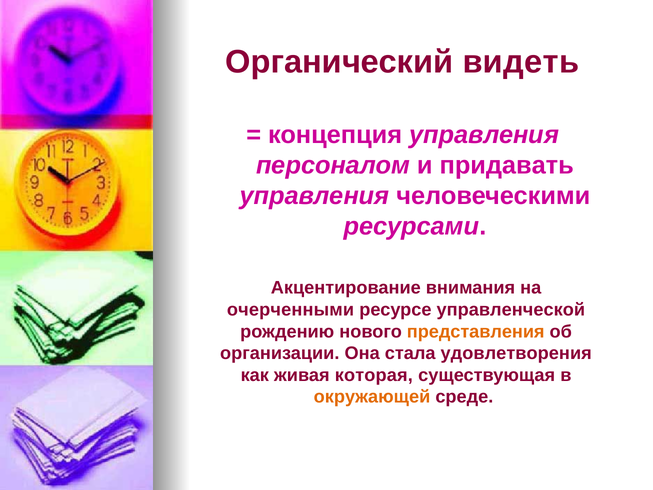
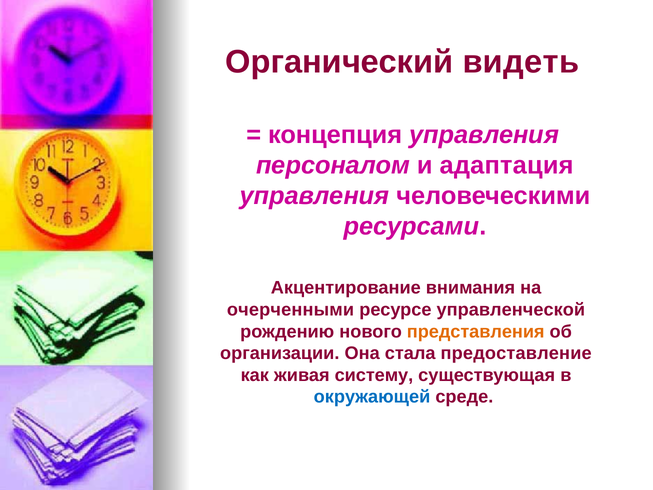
придавать: придавать -> адаптация (507, 165)
удовлетворения: удовлетворения -> предоставление (516, 353)
которая: которая -> систему (374, 375)
окружающей colour: orange -> blue (372, 397)
